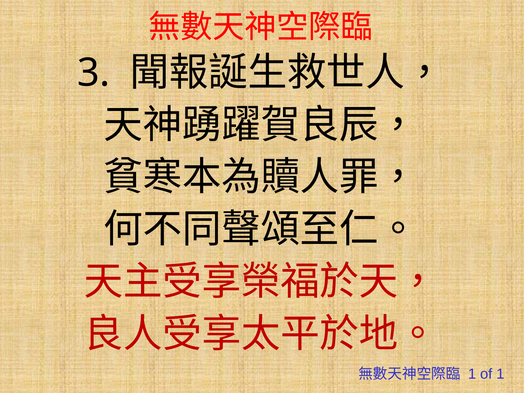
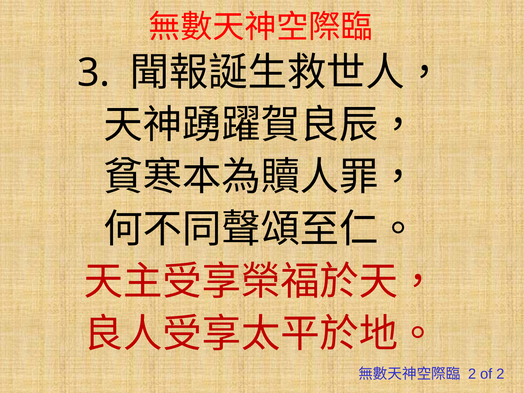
1: 1 -> 2 (472, 374)
of 1: 1 -> 2 (500, 374)
